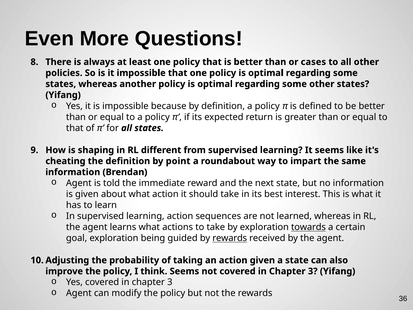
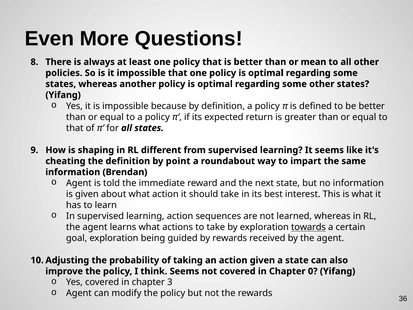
cases: cases -> mean (313, 62)
rewards underline: present -> none (230, 238)
3: 3 -> 0 (313, 271)
